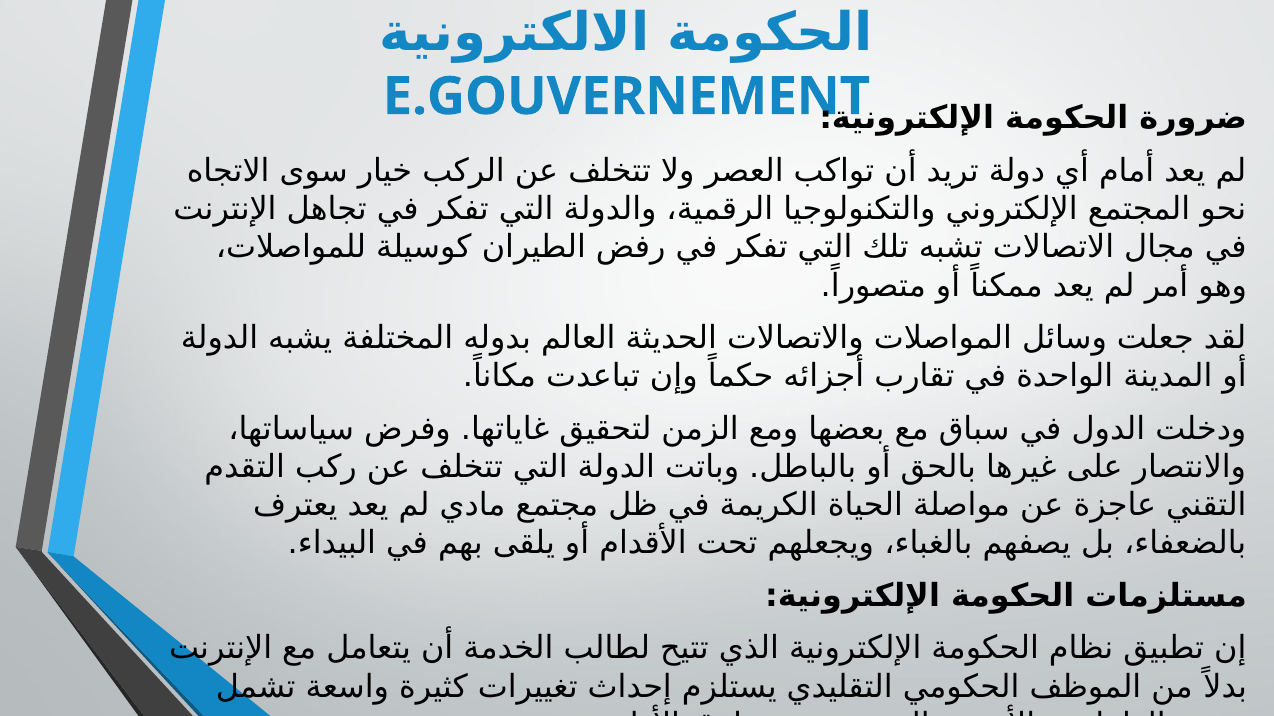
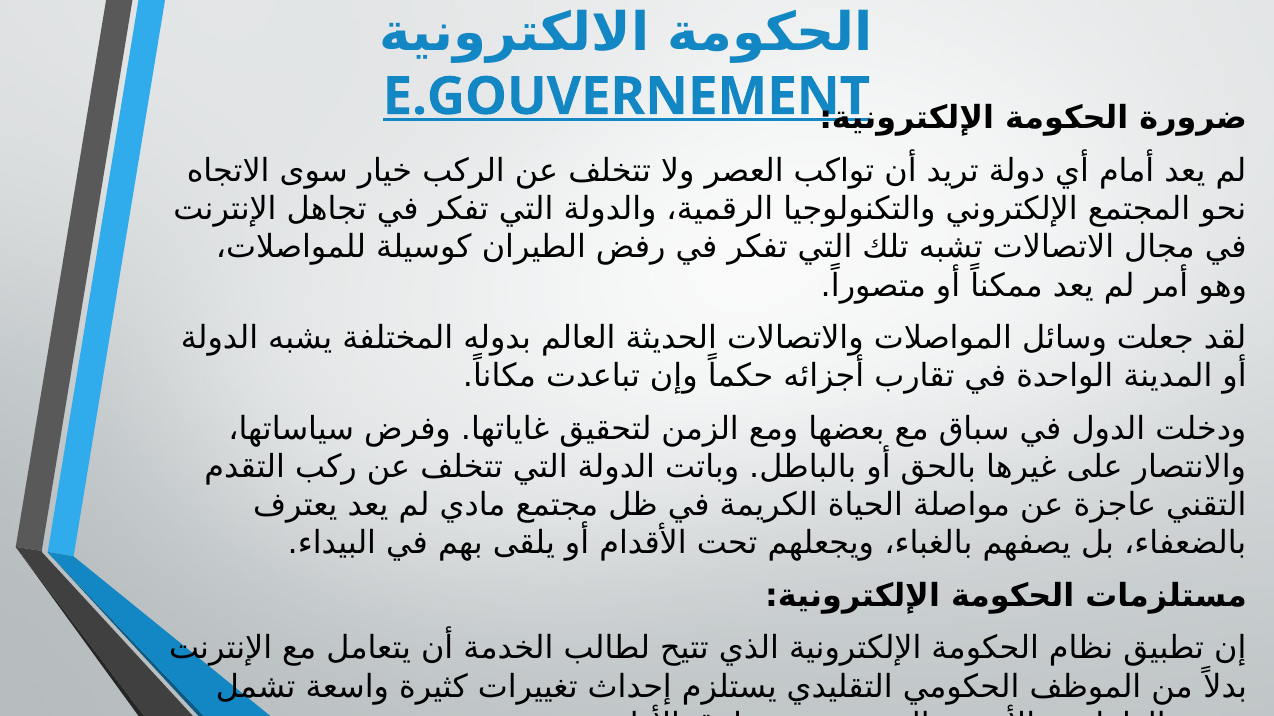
E.GOUVERNEMENT underline: none -> present (626, 97)
